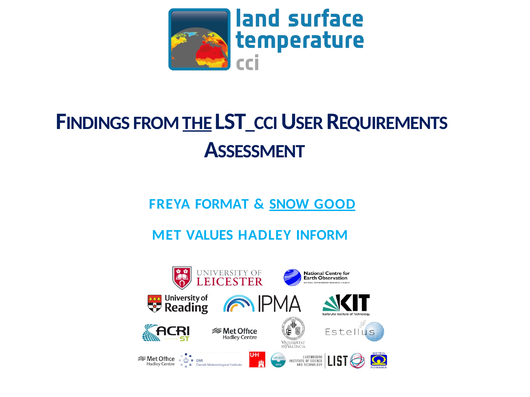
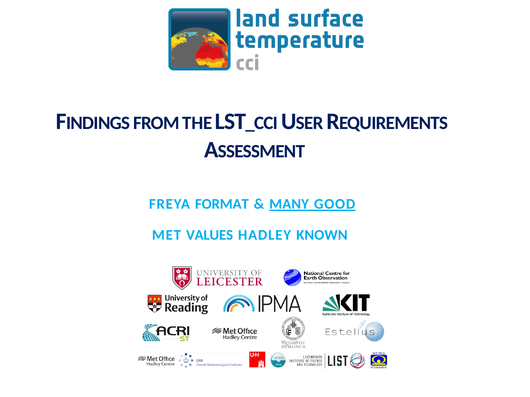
THE underline: present -> none (197, 123)
SNOW: SNOW -> MANY (289, 204)
INFORM: INFORM -> KNOWN (322, 235)
